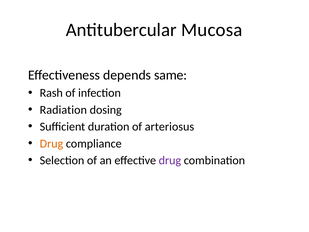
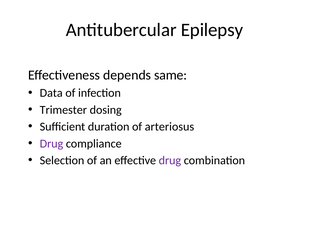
Mucosa: Mucosa -> Epilepsy (212, 30)
Rash: Rash -> Data (51, 93)
Radiation: Radiation -> Trimester (63, 110)
Drug colour: orange -> purple (51, 143)
